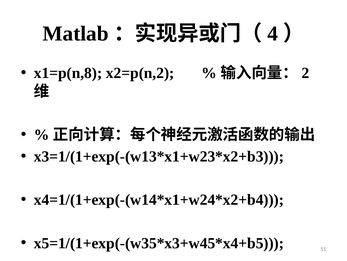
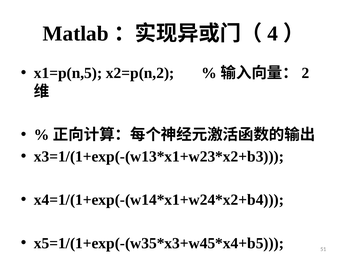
x1=p(n,8: x1=p(n,8 -> x1=p(n,5 (68, 73)
